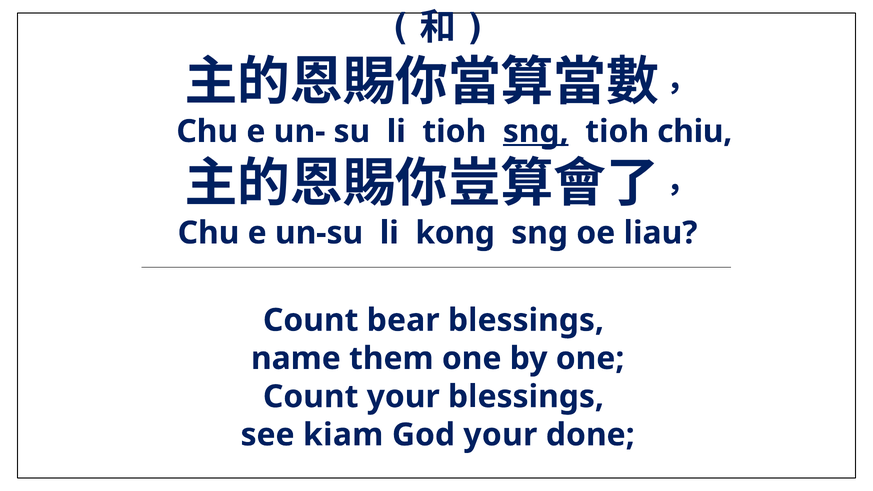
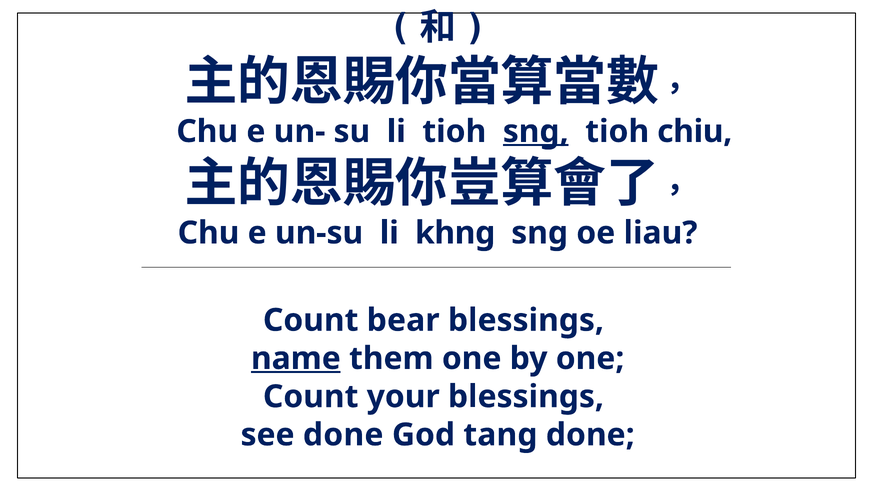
kong: kong -> khng (455, 233)
name underline: none -> present (296, 358)
see kiam: kiam -> done (343, 435)
God your: your -> tang (500, 435)
